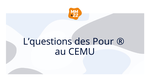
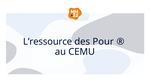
L’questions: L’questions -> L’ressource (48, 42)
